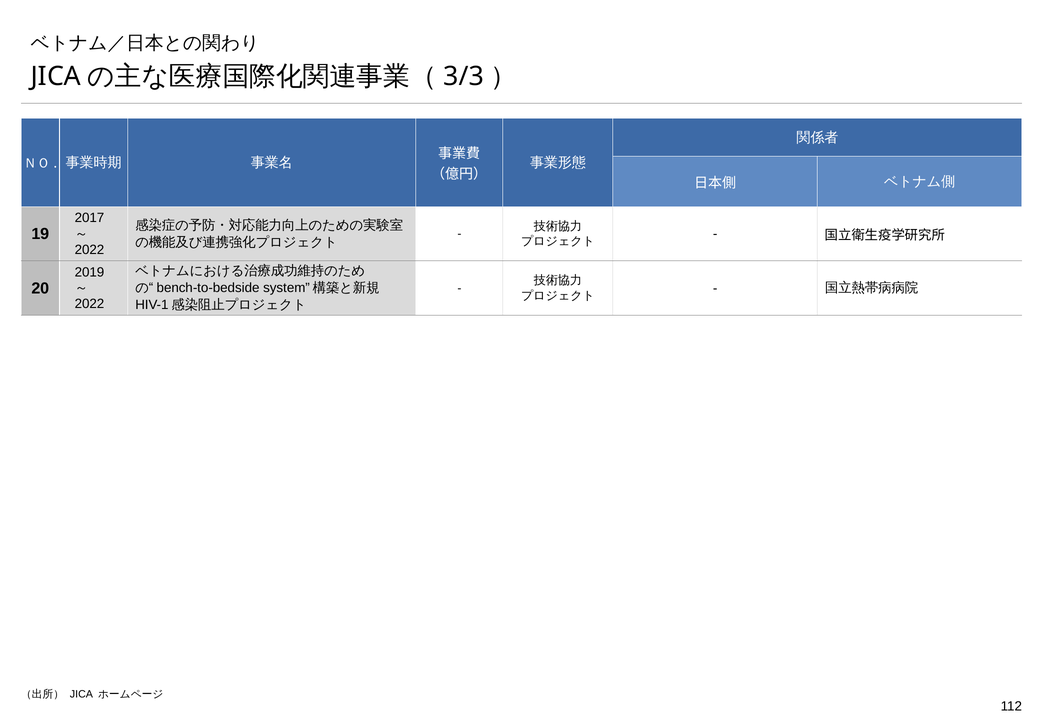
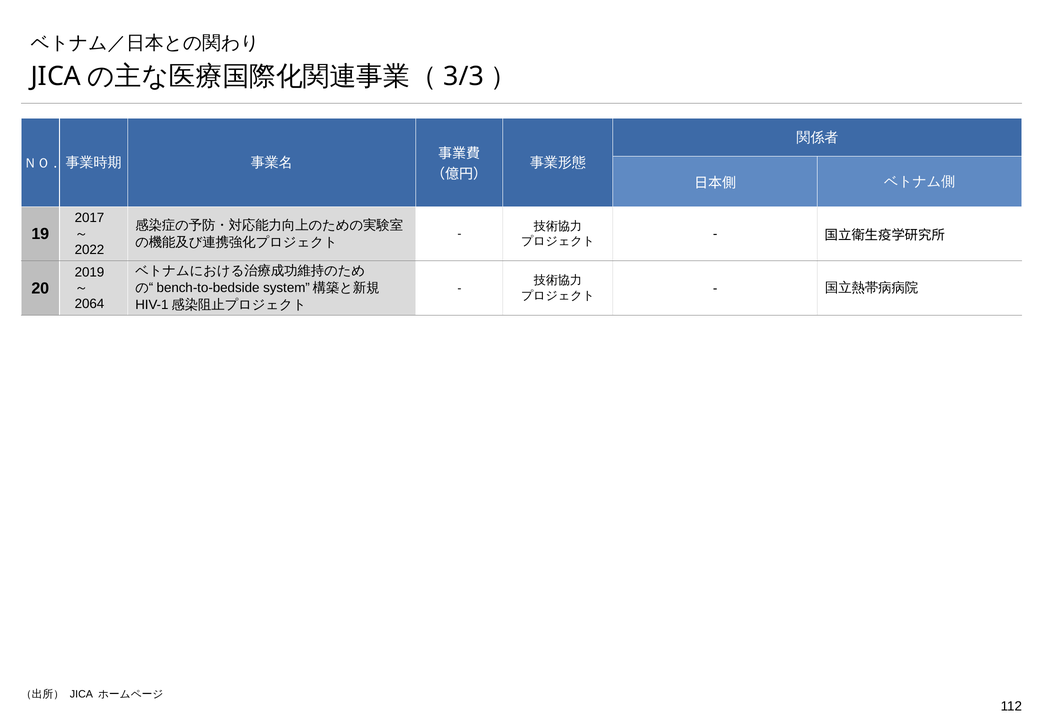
2022: 2022 -> 2064 (89, 304)
